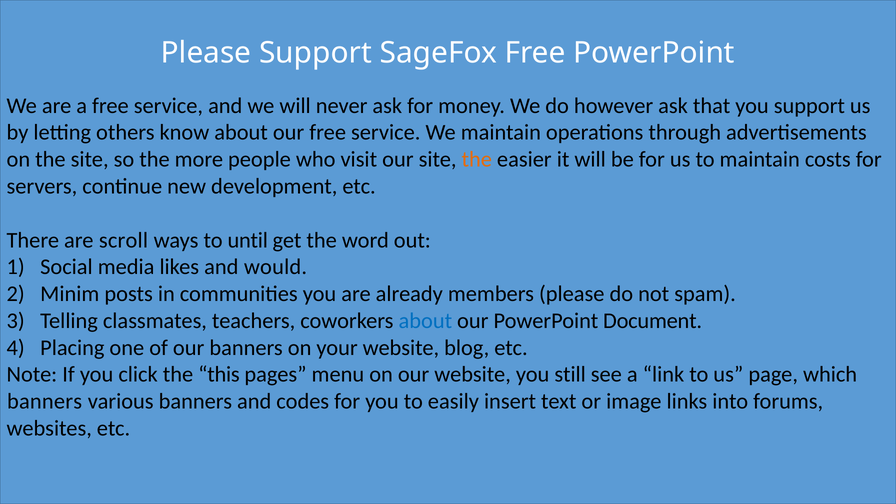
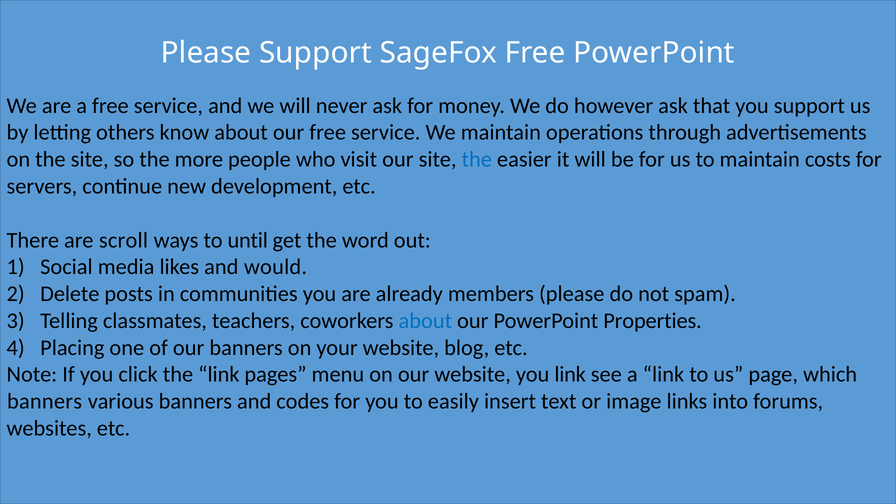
the colour: orange -> blue (477, 159)
Minim: Minim -> Delete (70, 294)
Document: Document -> Properties (653, 321)
the this: this -> link (219, 375)
you still: still -> link (570, 375)
